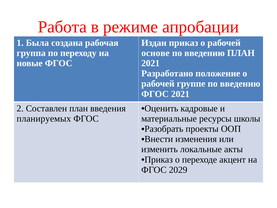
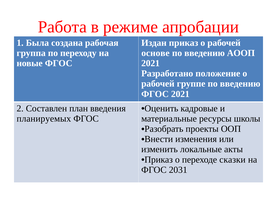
введению ПЛАН: ПЛАН -> АООП (241, 53)
акцент: акцент -> сказки (232, 159)
2029: 2029 -> 2031 (178, 170)
